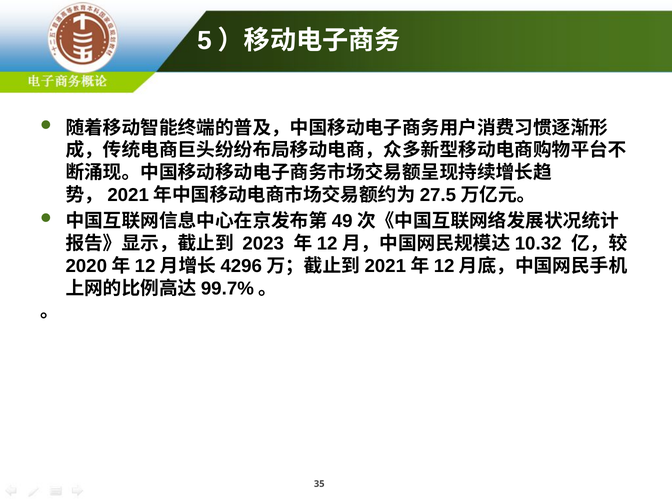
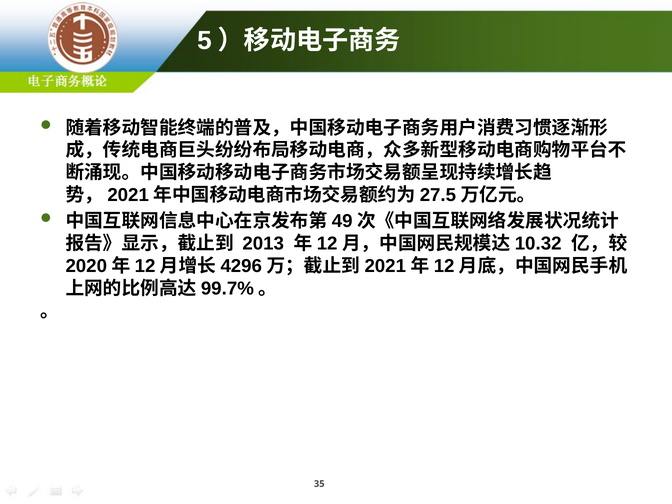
2023: 2023 -> 2013 (263, 244)
